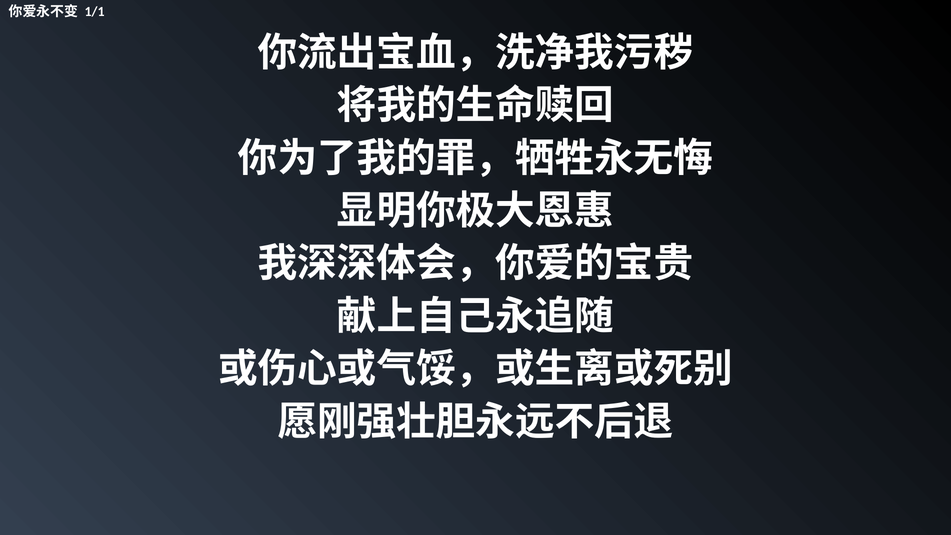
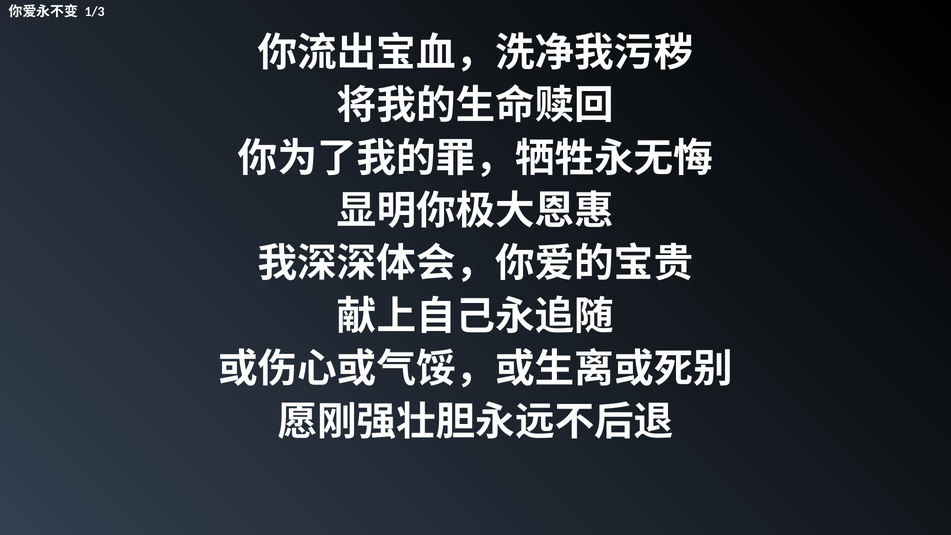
1/1: 1/1 -> 1/3 (95, 12)
